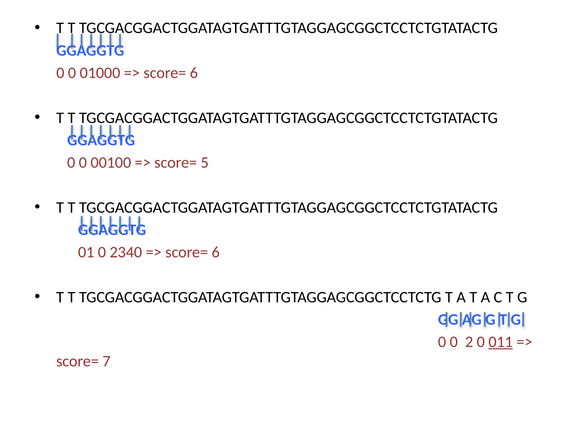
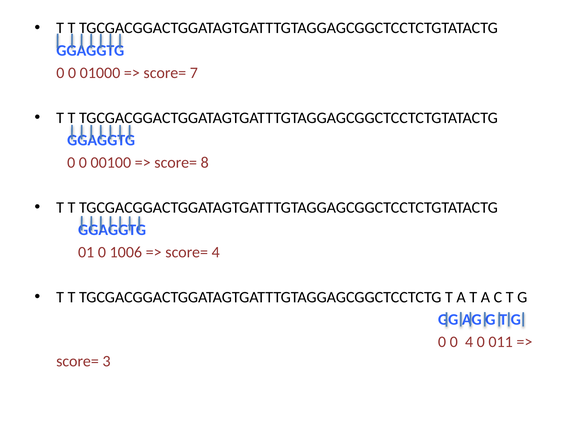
6: 6 -> 7 (194, 73)
5: 5 -> 8 (205, 163)
2340: 2340 -> 1006 (126, 252)
6: 6 -> 4 (216, 252)
0 2: 2 -> 4 (469, 342)
011 underline: present -> none (501, 342)
7: 7 -> 3 (106, 361)
